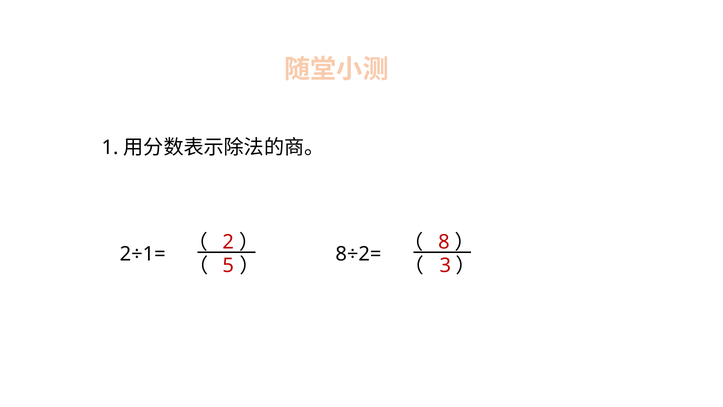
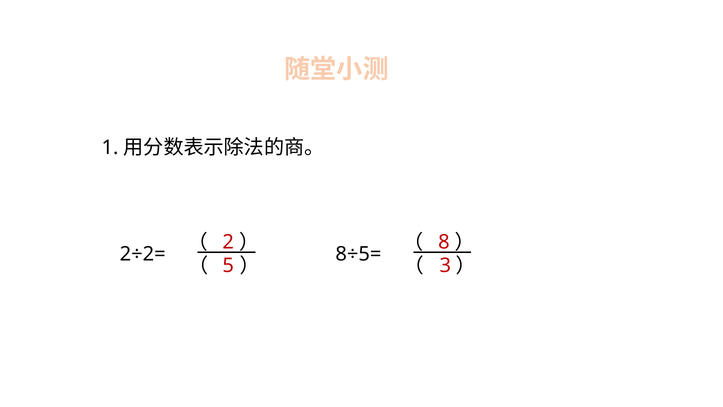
2÷1=: 2÷1= -> 2÷2= (143, 254)
8÷2=: 8÷2= -> 8÷5= (358, 254)
